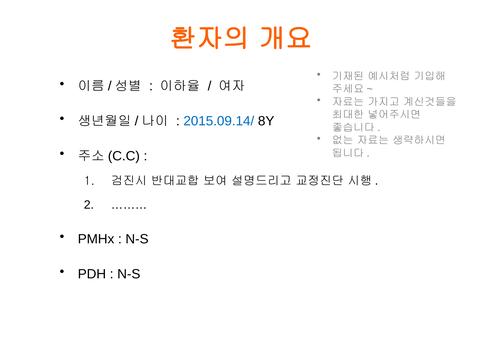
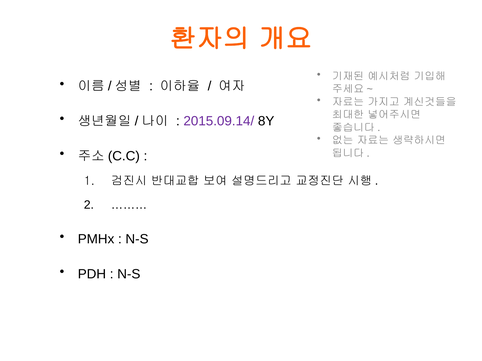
2015.09.14/ colour: blue -> purple (219, 121)
